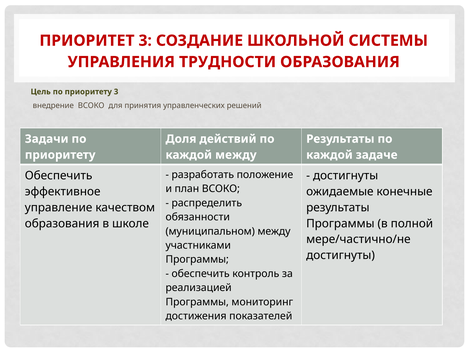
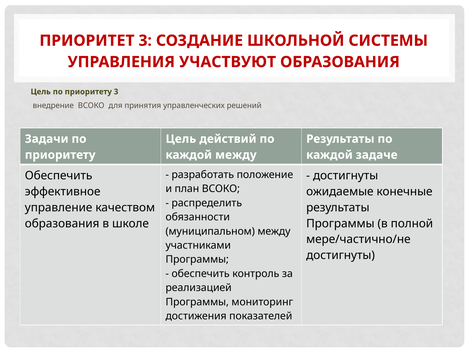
ТРУДНОСТИ: ТРУДНОСТИ -> УЧАСТВУЮТ (228, 62)
Доля: Доля -> Цель (181, 139)
